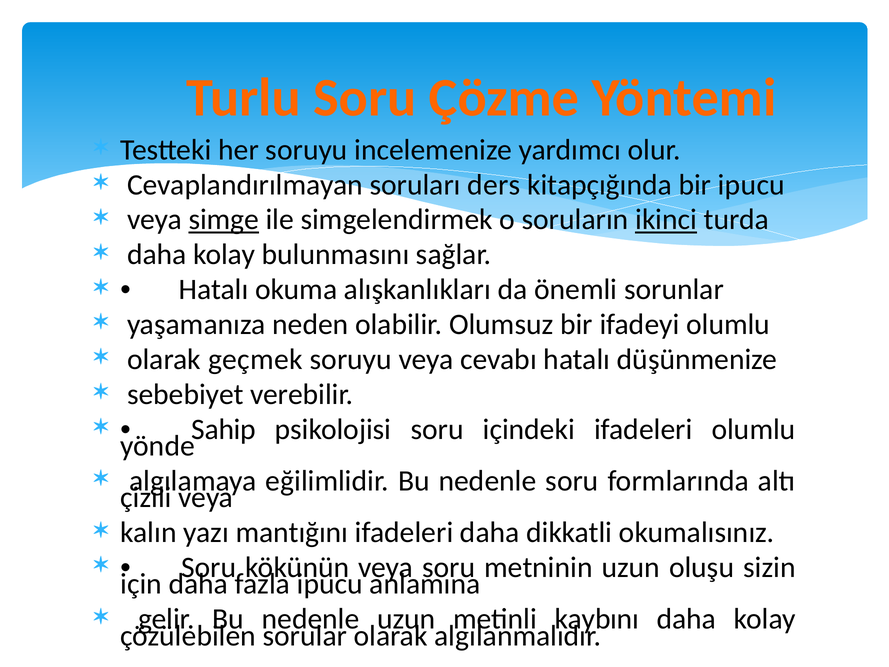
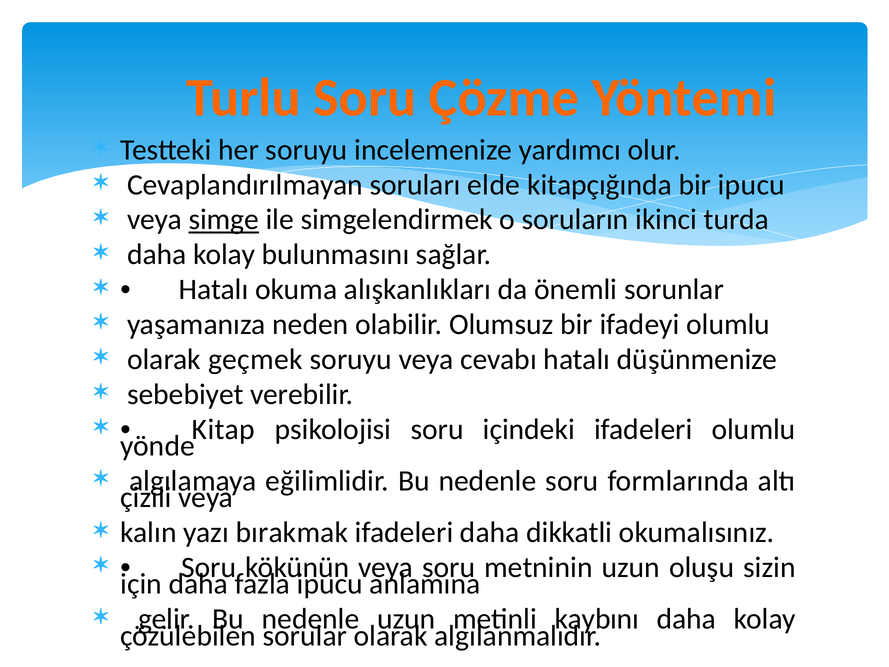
ders: ders -> elde (494, 185)
ikinci underline: present -> none (666, 220)
Sahip: Sahip -> Kitap (223, 429)
mantığını: mantığını -> bırakmak (292, 532)
